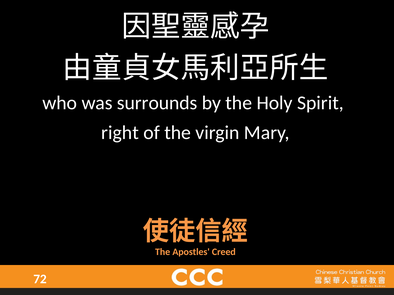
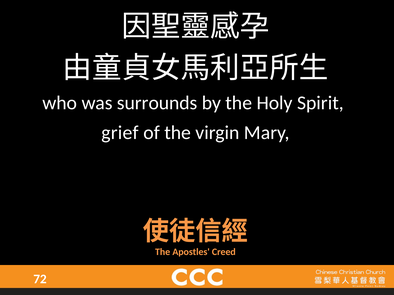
right: right -> grief (120, 133)
